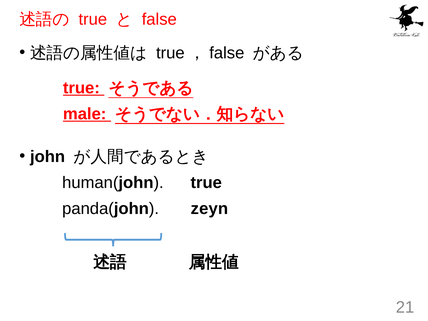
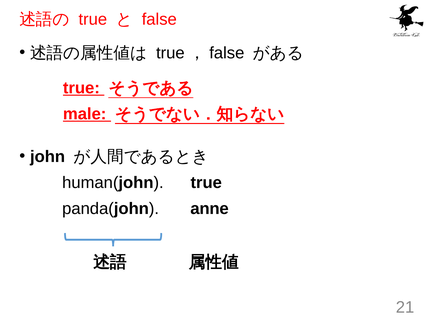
zeyn: zeyn -> anne (210, 209)
